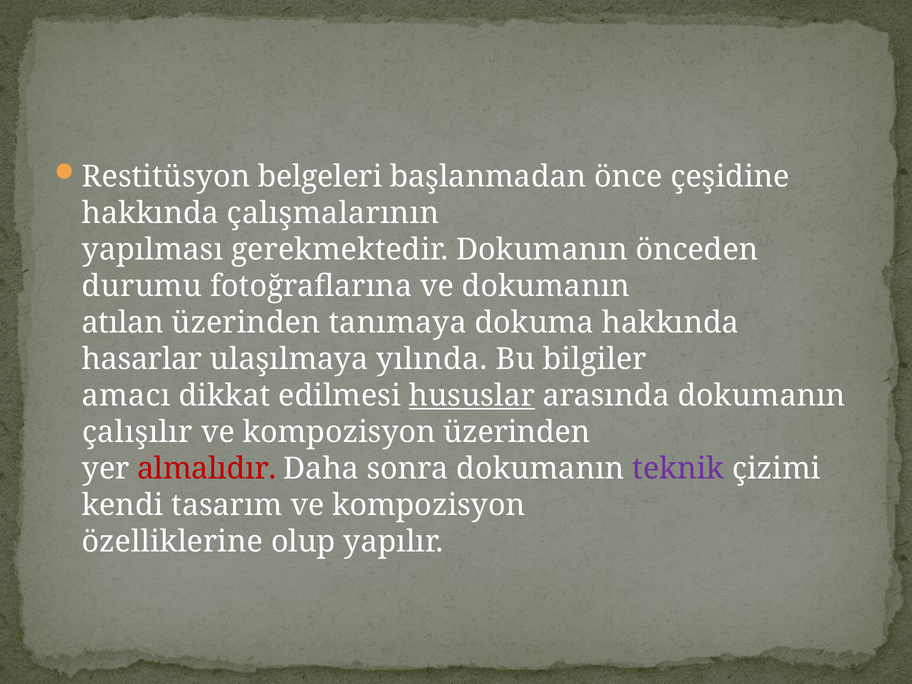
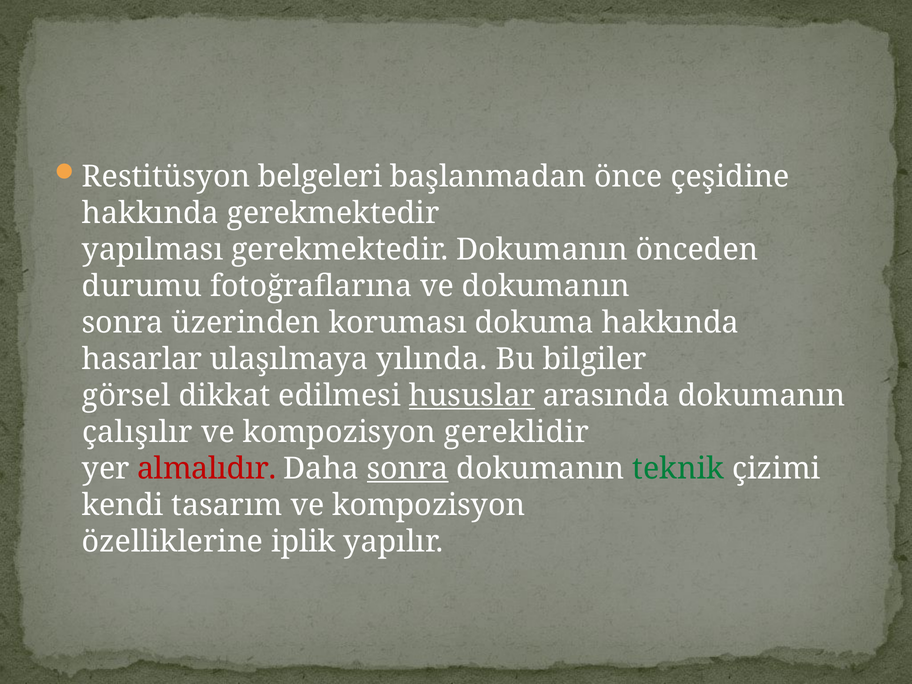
hakkında çalışmalarının: çalışmalarının -> gerekmektedir (333, 213)
atılan: atılan -> sonra (123, 323)
tanımaya: tanımaya -> koruması (398, 323)
amacı: amacı -> görsel (126, 396)
kompozisyon üzerinden: üzerinden -> gereklidir (516, 432)
sonra underline: none -> present (408, 469)
teknik colour: purple -> green (678, 469)
olup: olup -> iplik (303, 542)
